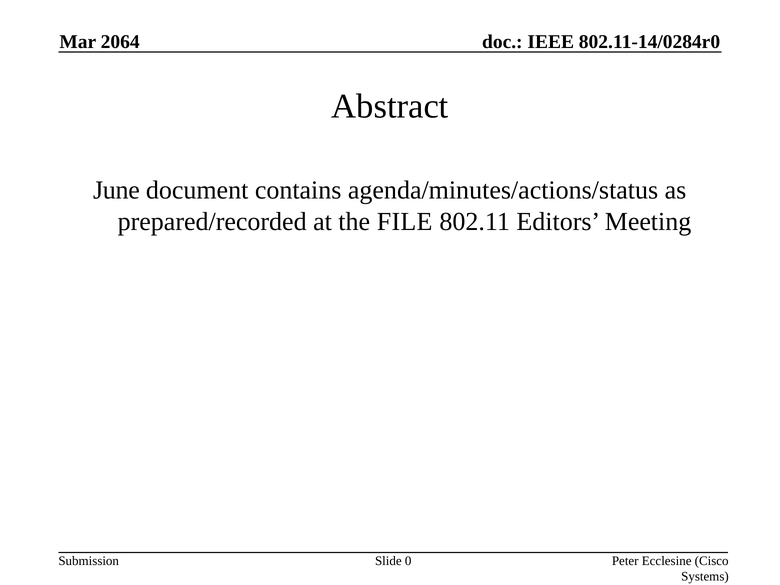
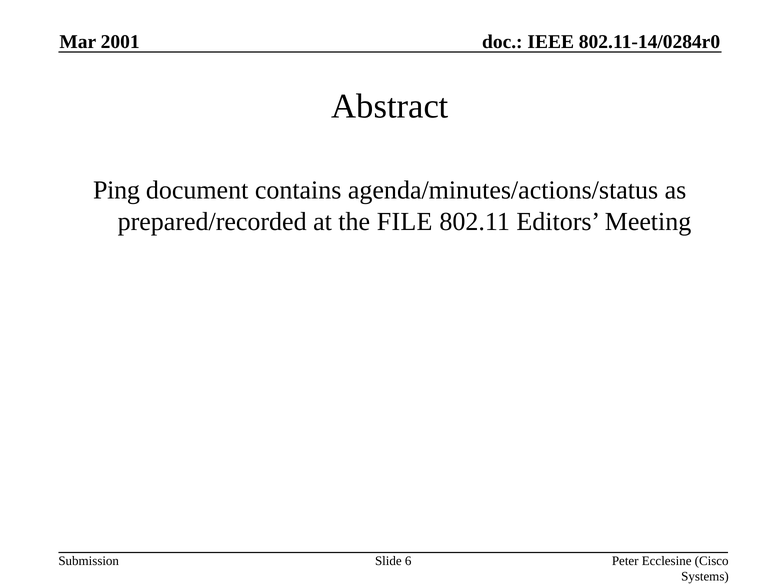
2064: 2064 -> 2001 (120, 42)
June: June -> Ping (116, 190)
0: 0 -> 6 (408, 561)
